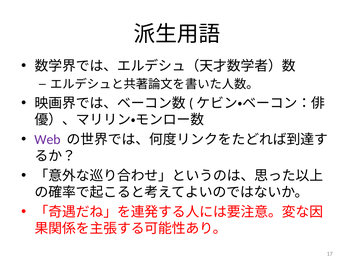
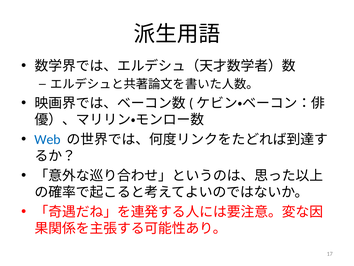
Web colour: purple -> blue (47, 139)
